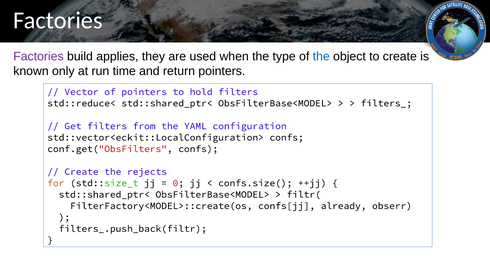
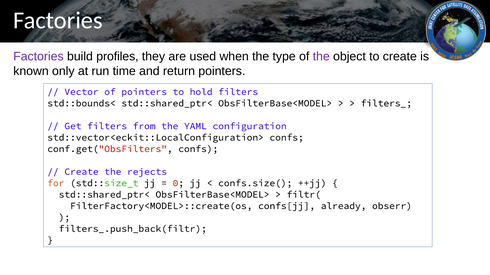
applies: applies -> profiles (117, 56)
the colour: blue -> purple (321, 56)
std::reduce<: std::reduce< -> std::bounds< (82, 103)
